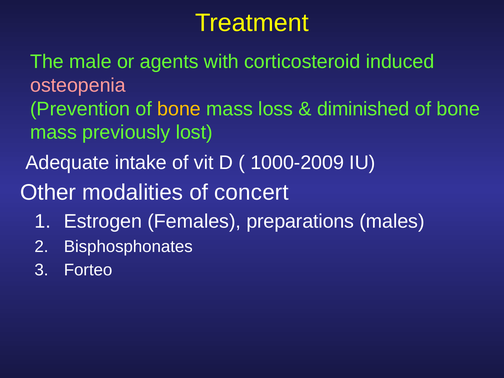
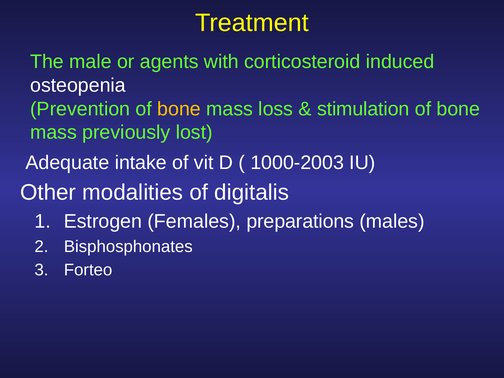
osteopenia colour: pink -> white (78, 85)
diminished: diminished -> stimulation (363, 109)
1000-2009: 1000-2009 -> 1000-2003 (297, 163)
concert: concert -> digitalis (252, 193)
